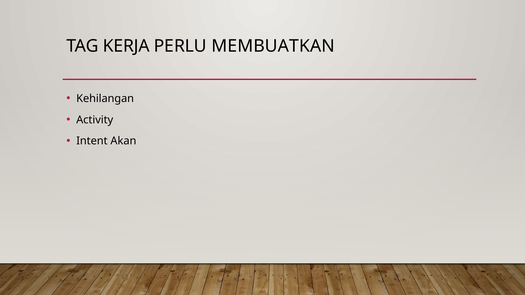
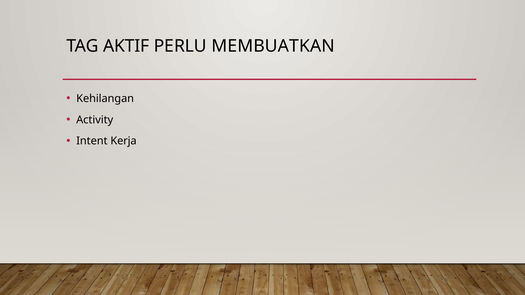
KERJA: KERJA -> AKTIF (126, 46)
Akan: Akan -> Kerja (124, 141)
